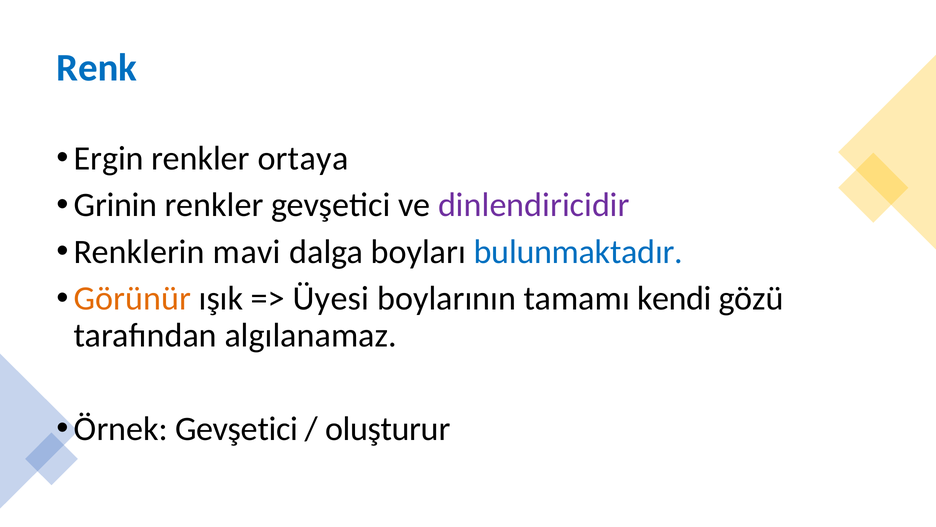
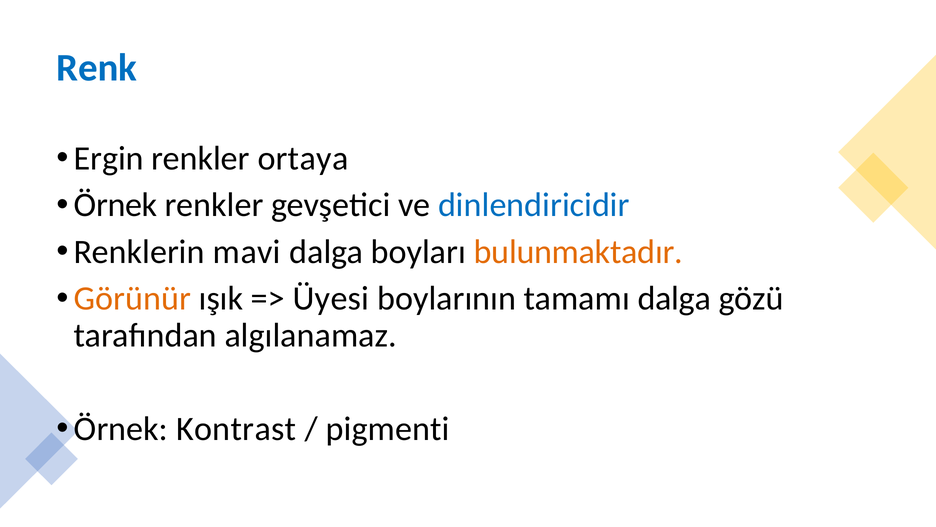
Grinin: Grinin -> Örnek (116, 205)
dinlendiricidir colour: purple -> blue (534, 205)
bulunmaktadır colour: blue -> orange (578, 252)
tamamı kendi: kendi -> dalga (674, 298)
Örnek Gevşetici: Gevşetici -> Kontrast (236, 428)
oluşturur: oluşturur -> pigmenti (388, 428)
